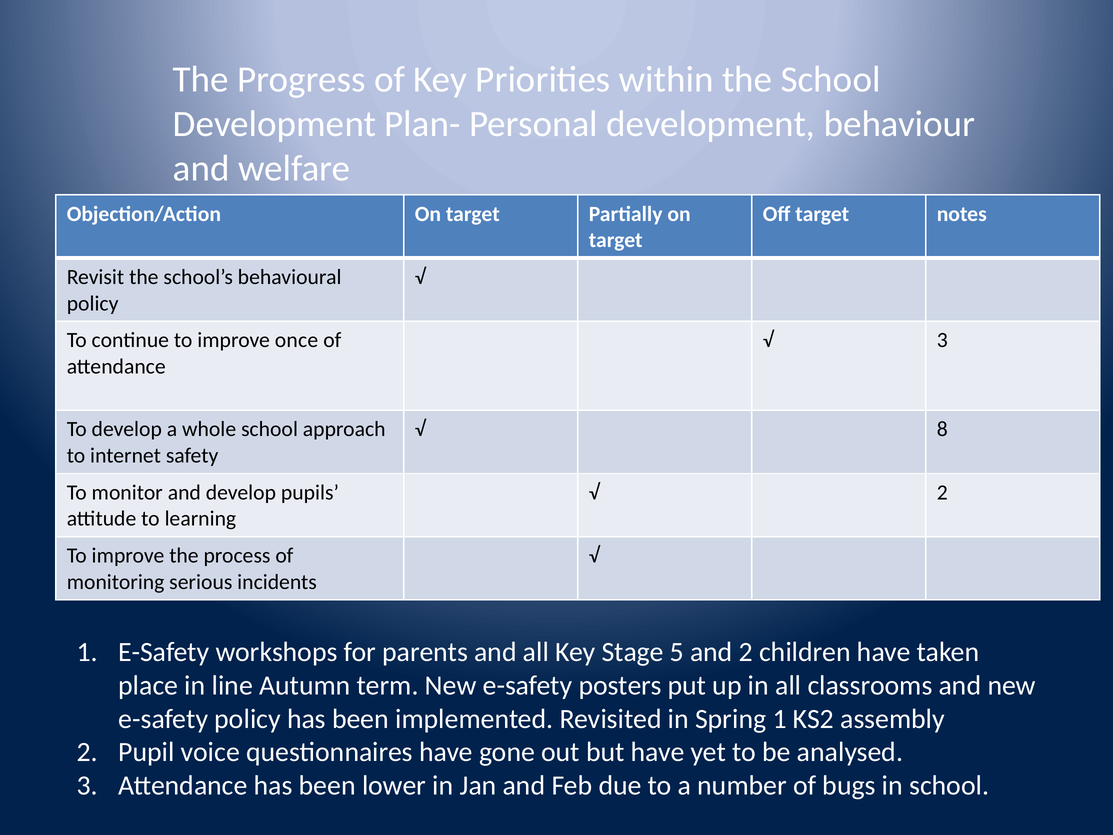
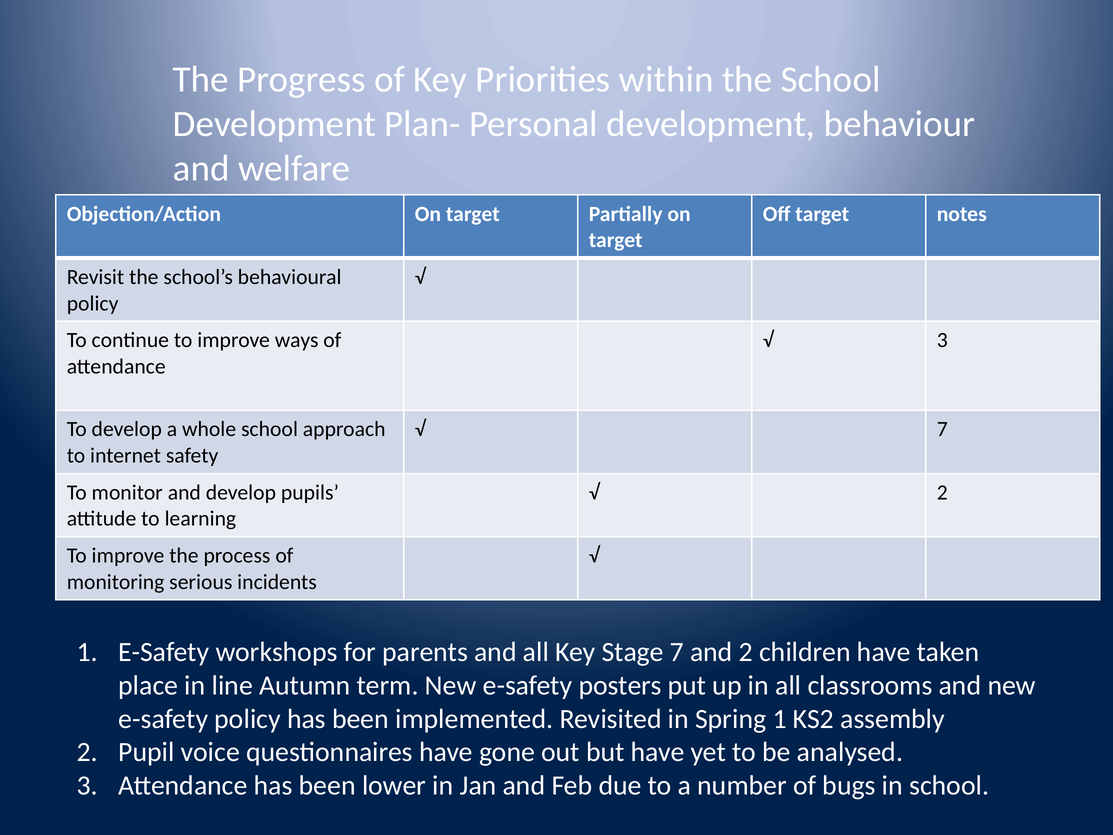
once: once -> ways (297, 340)
8: 8 -> 7 (942, 429)
Stage 5: 5 -> 7 (677, 652)
